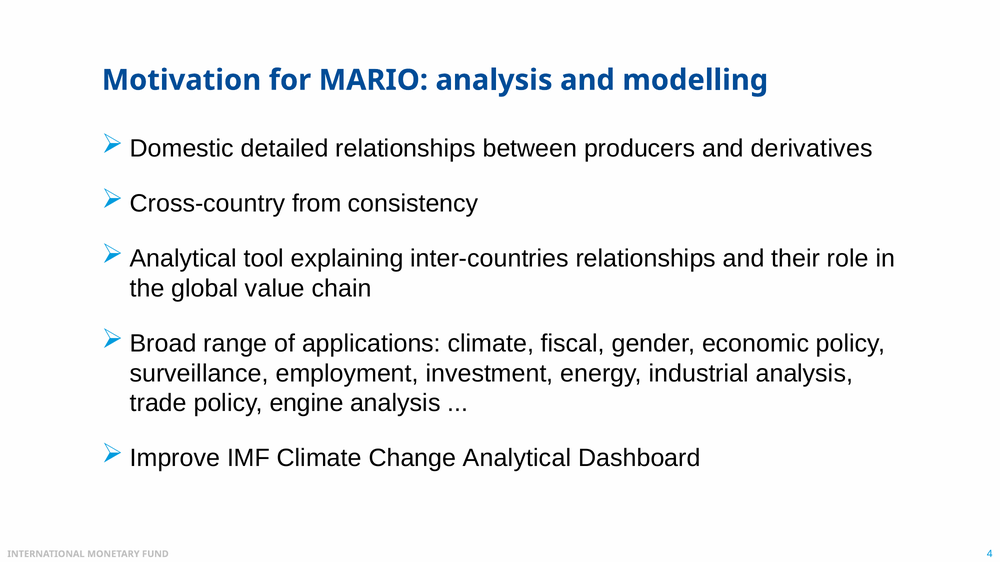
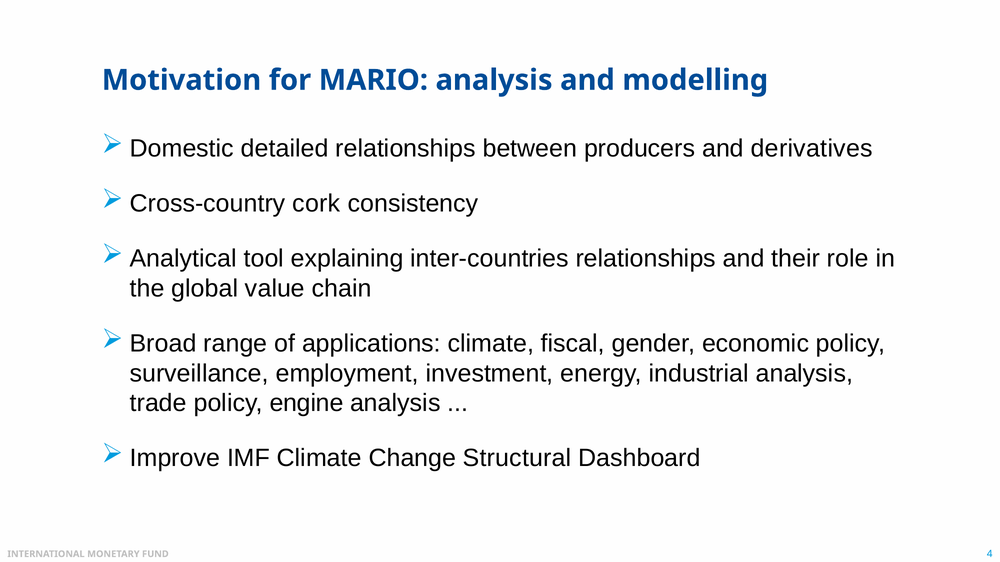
from: from -> cork (316, 204)
Change Analytical: Analytical -> Structural (517, 459)
